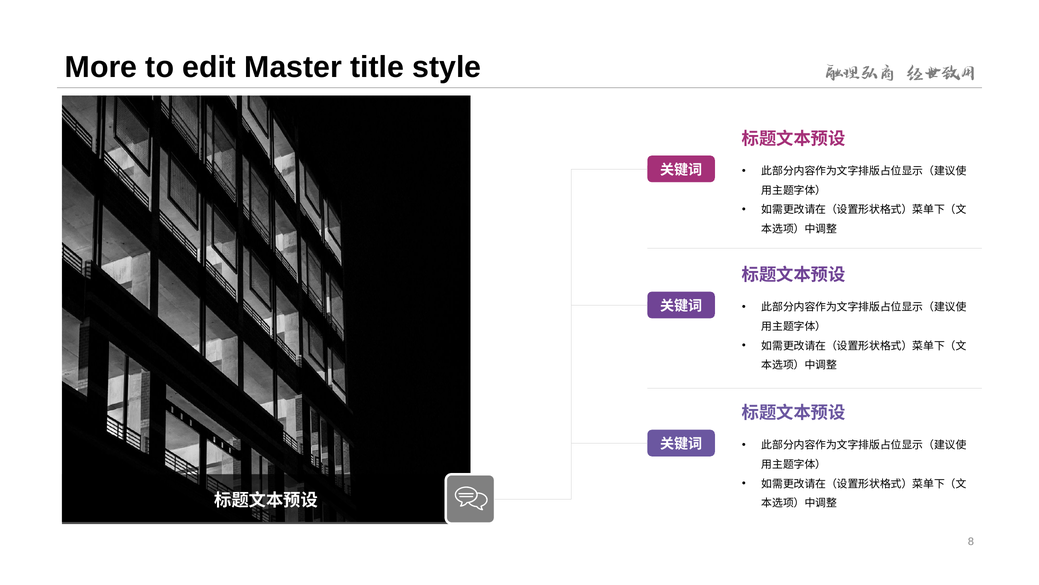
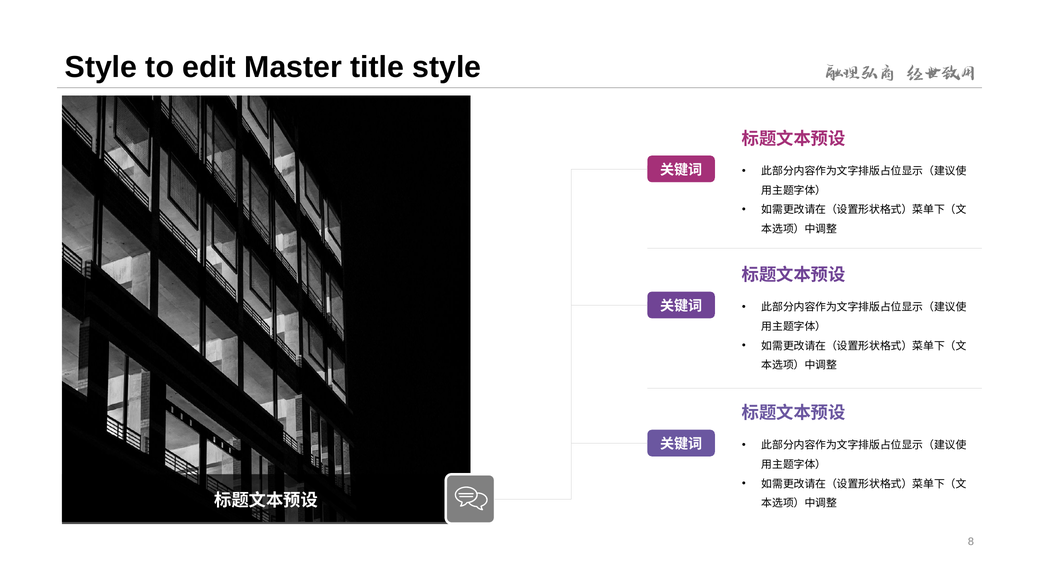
More: More -> Style (101, 67)
